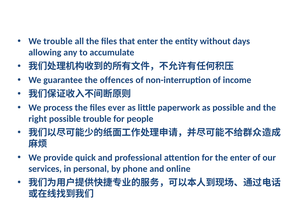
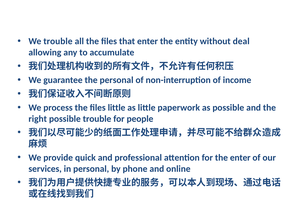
days: days -> deal (241, 41)
the offences: offences -> personal (117, 80)
files ever: ever -> little (117, 108)
